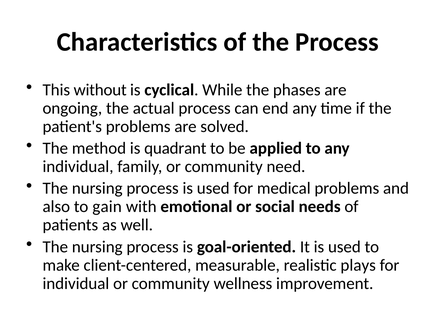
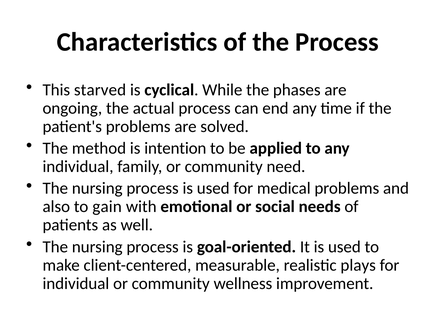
without: without -> starved (100, 90)
quadrant: quadrant -> intention (175, 148)
